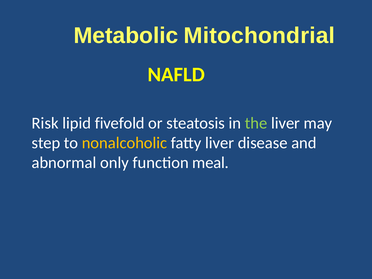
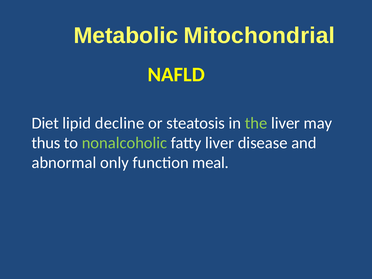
Risk: Risk -> Diet (45, 123)
fivefold: fivefold -> decline (120, 123)
step: step -> thus (46, 143)
nonalcoholic colour: yellow -> light green (124, 143)
